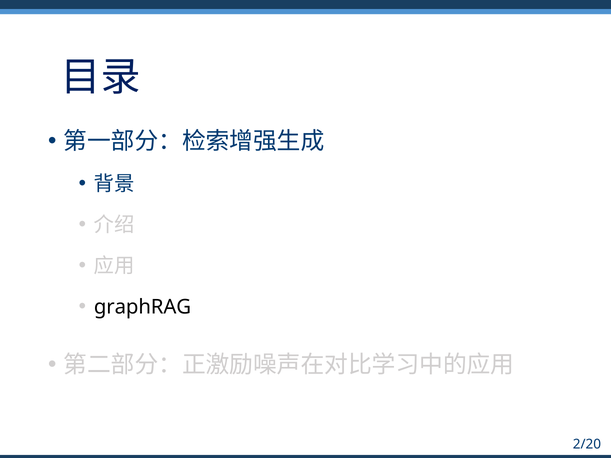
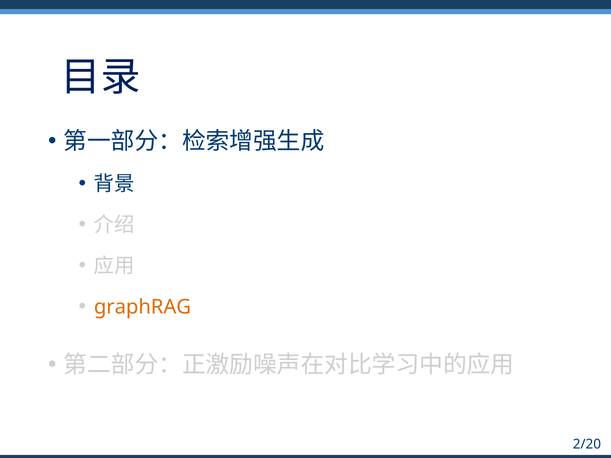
graphRAG colour: black -> orange (143, 307)
